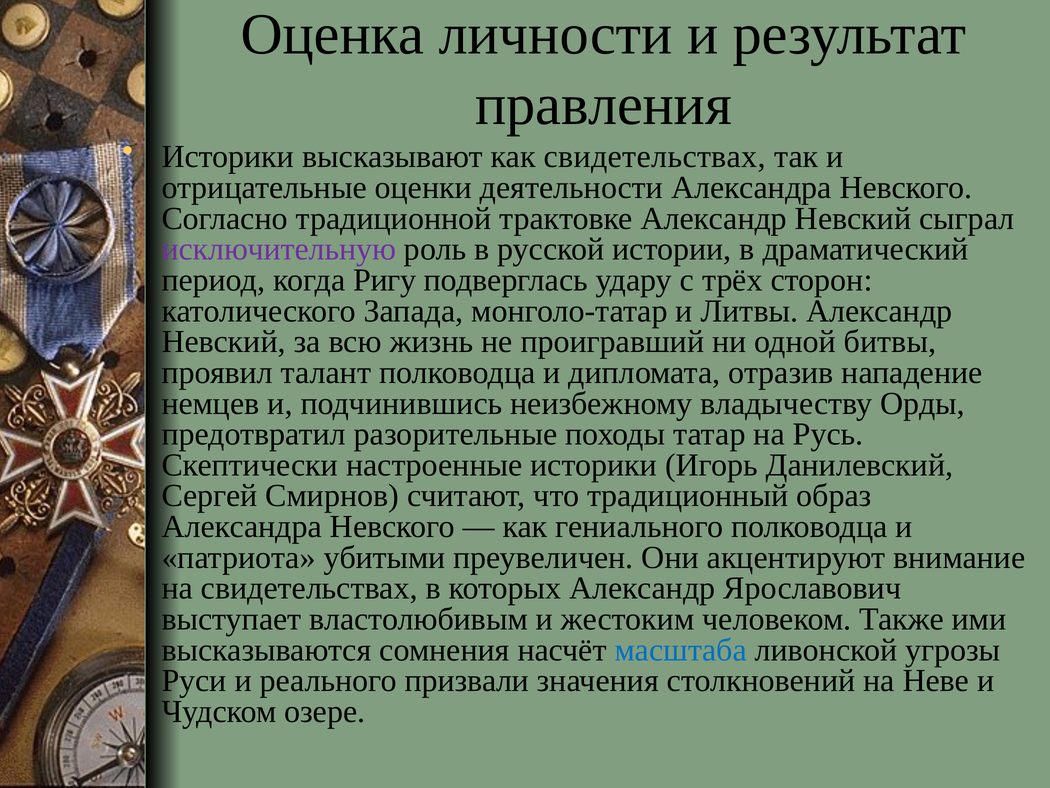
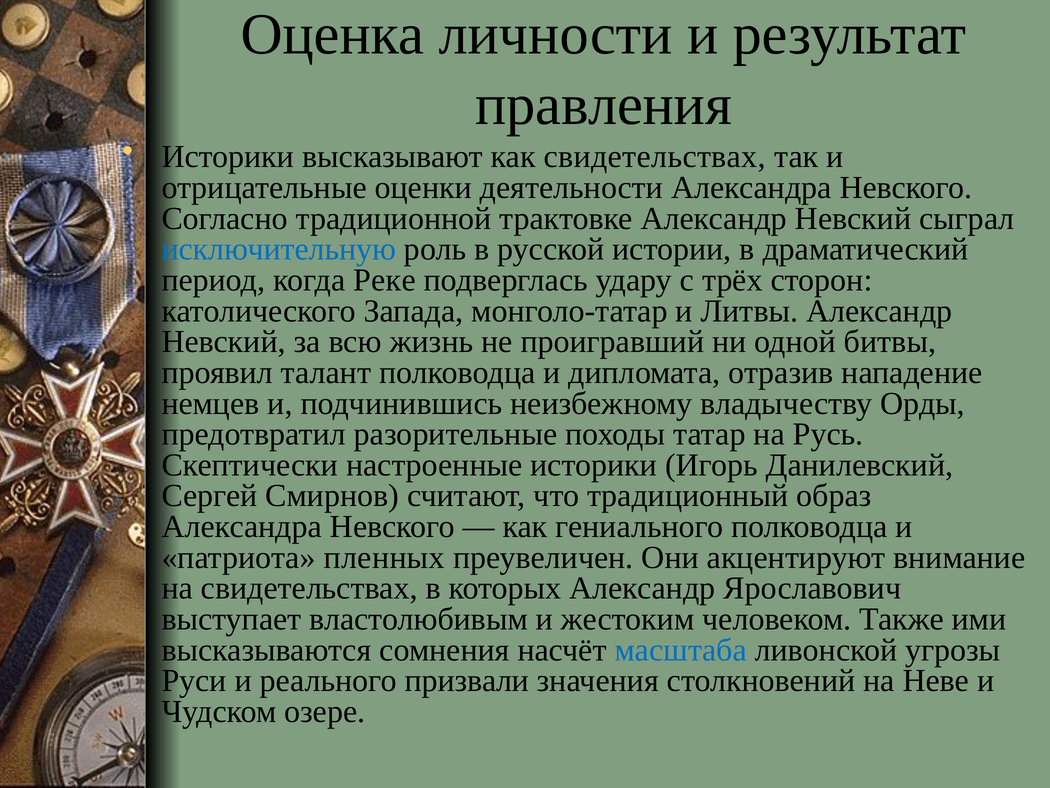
исключительную colour: purple -> blue (279, 249)
Ригу: Ригу -> Реке (384, 280)
убитыми: убитыми -> пленных (384, 557)
